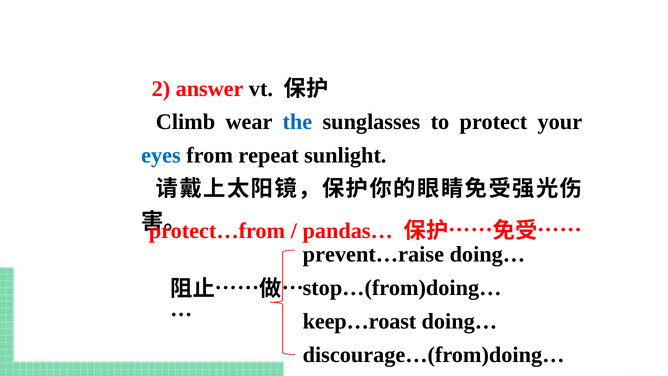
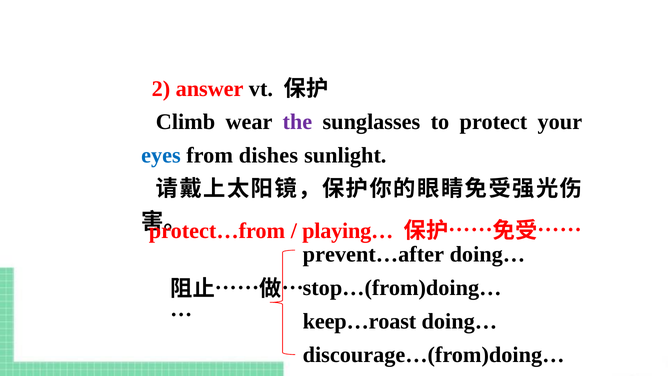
the colour: blue -> purple (297, 122)
repeat: repeat -> dishes (268, 155)
pandas…: pandas… -> playing… (348, 231)
prevent…raise: prevent…raise -> prevent…after (373, 254)
